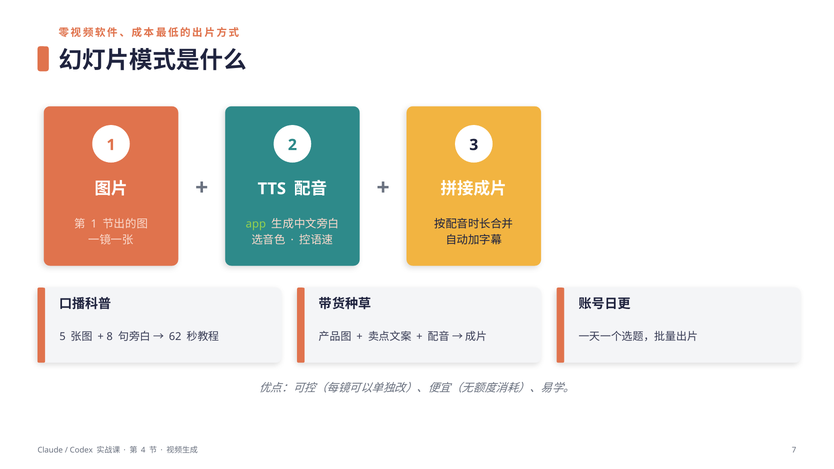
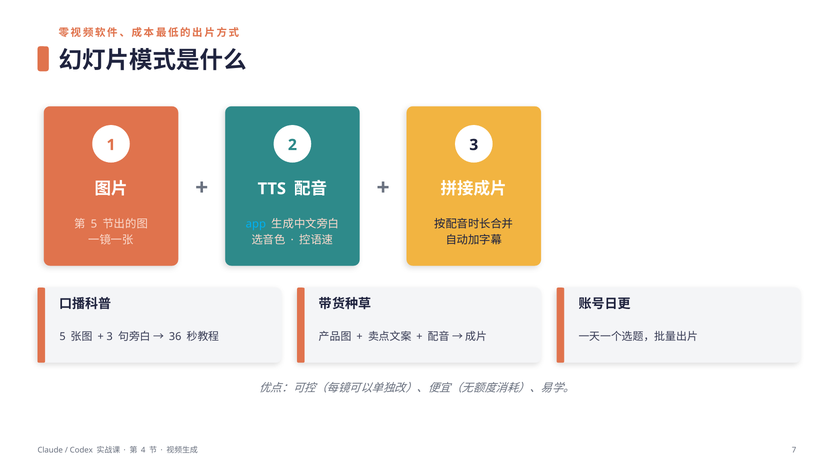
1: 1 -> 5 (94, 224)
app colour: light green -> light blue (256, 224)
8: 8 -> 3 (110, 337)
62: 62 -> 36 (175, 337)
